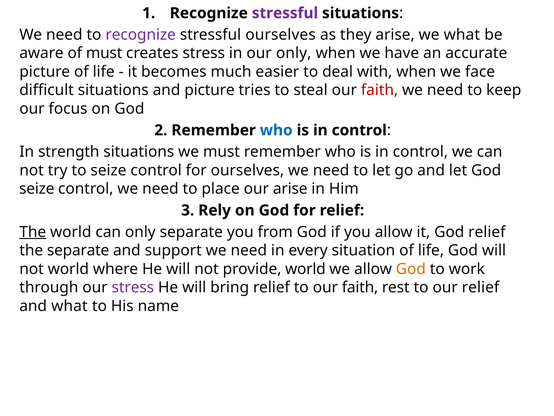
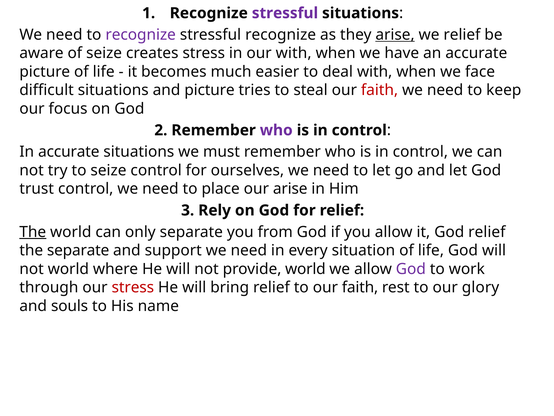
stressful ourselves: ourselves -> recognize (281, 35)
arise underline: none -> present (395, 35)
we what: what -> relief (462, 35)
of must: must -> seize (104, 53)
our only: only -> with (294, 53)
who colour: blue -> purple (276, 130)
In strength: strength -> accurate (69, 152)
seize: seize -> trust (37, 189)
God colour: orange -> purple (411, 269)
stress colour: purple -> red (133, 287)
our relief: relief -> glory (481, 287)
and what: what -> souls (70, 306)
